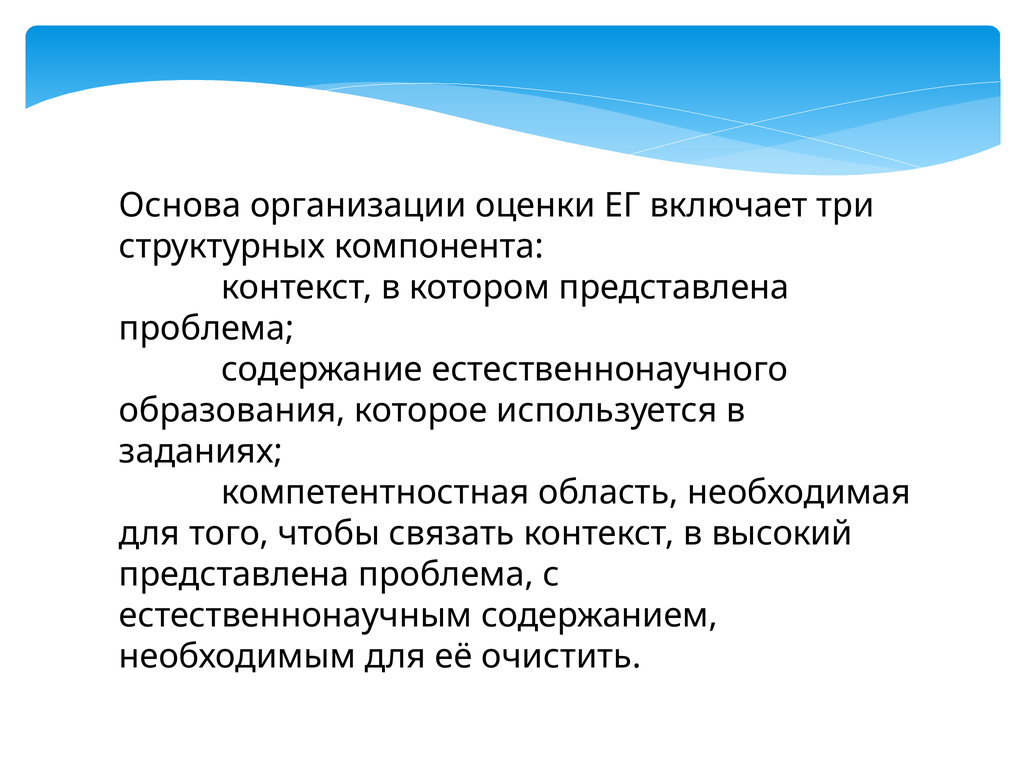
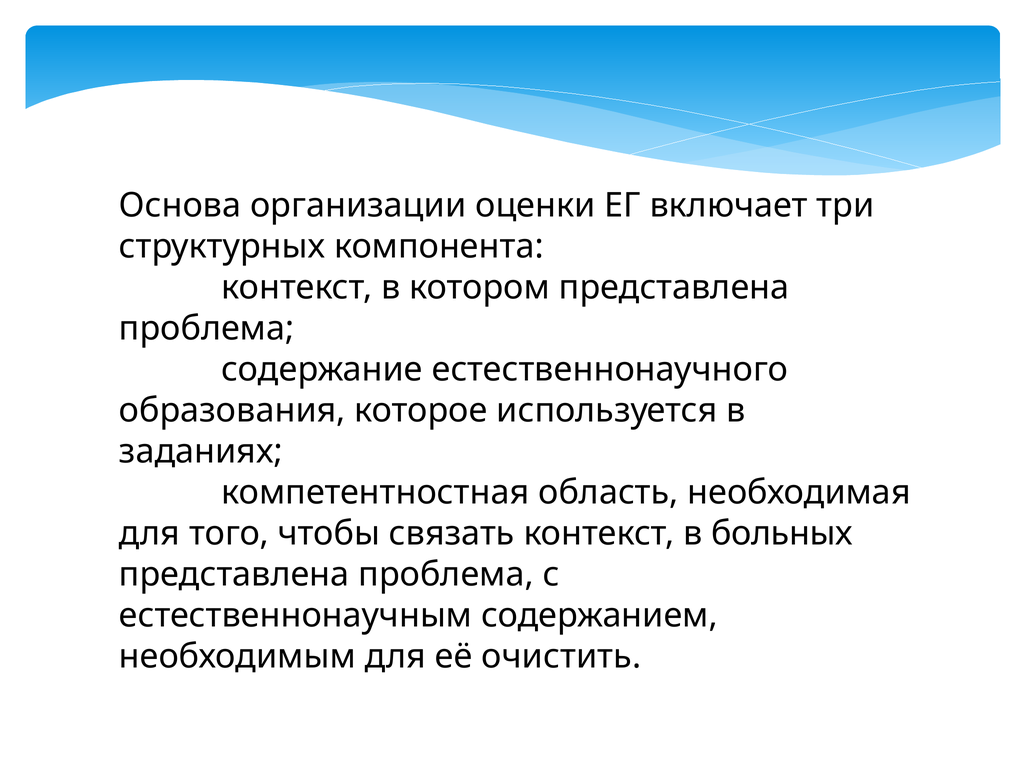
высокий: высокий -> больных (782, 533)
